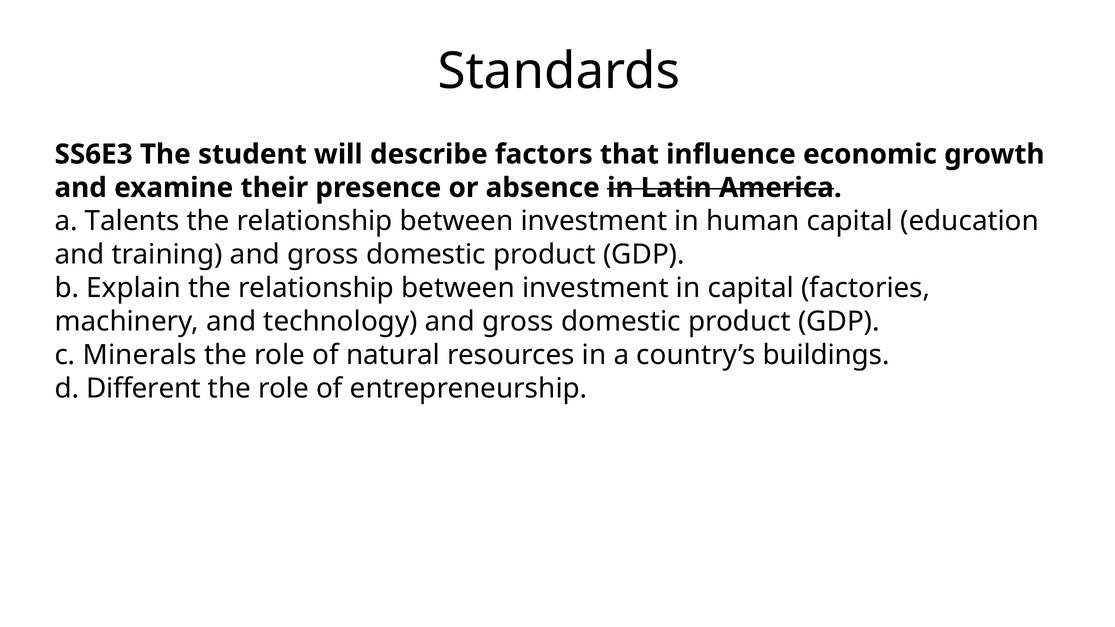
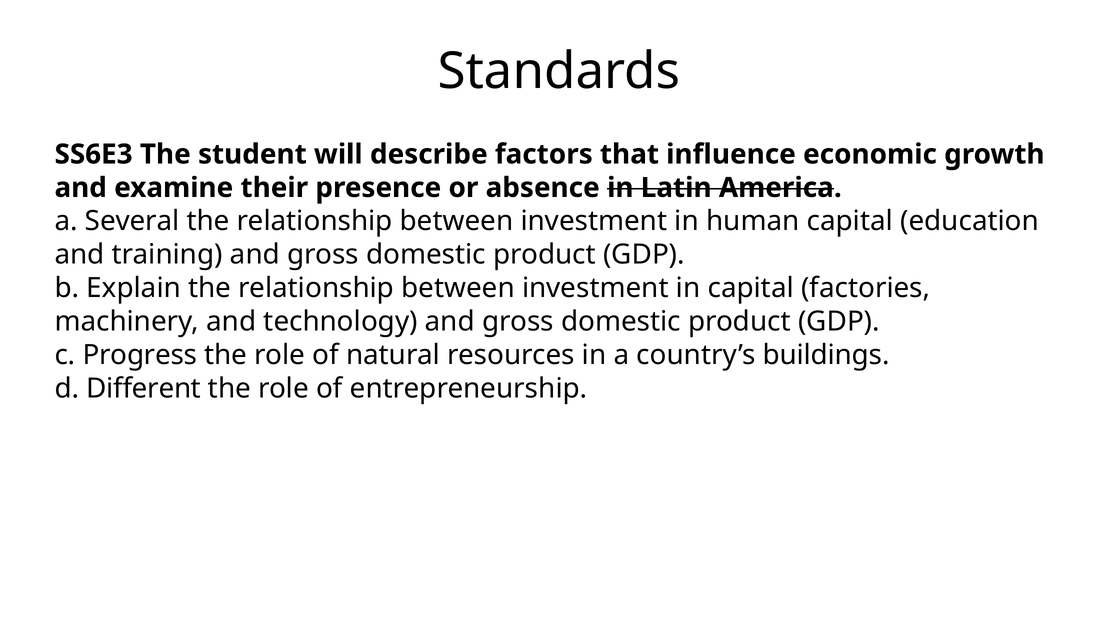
Talents: Talents -> Several (132, 221)
Minerals: Minerals -> Progress (140, 355)
